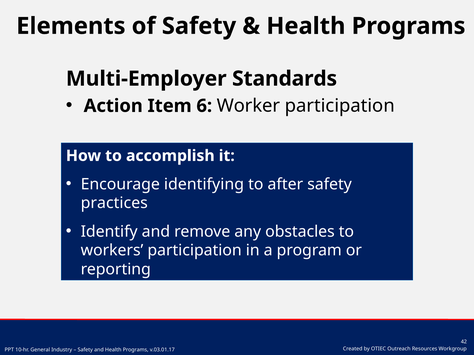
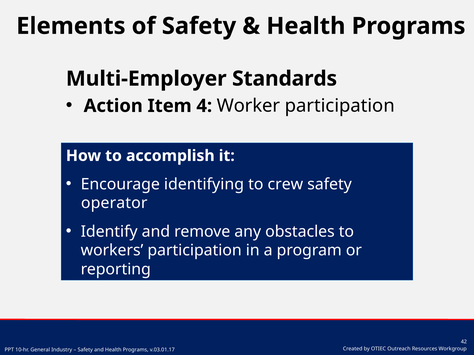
6: 6 -> 4 (204, 106)
after: after -> crew (285, 184)
practices: practices -> operator (114, 203)
